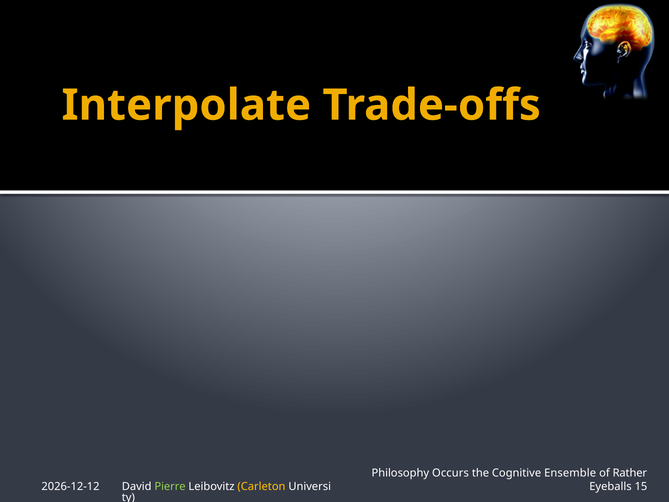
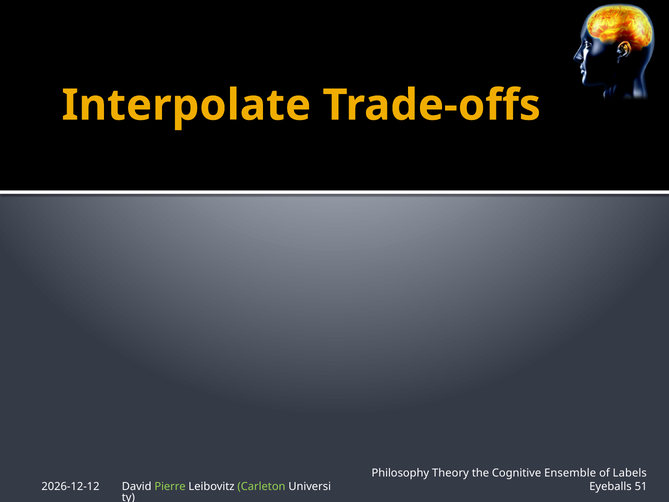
Occurs: Occurs -> Theory (450, 473)
Rather: Rather -> Labels (630, 473)
Carleton colour: yellow -> light green (261, 486)
15: 15 -> 51 (641, 486)
